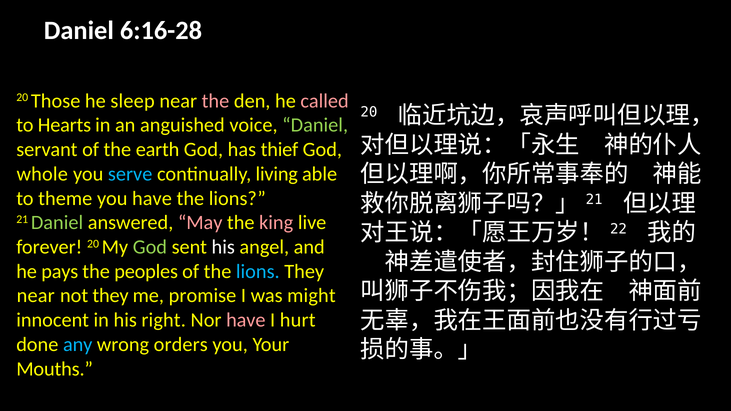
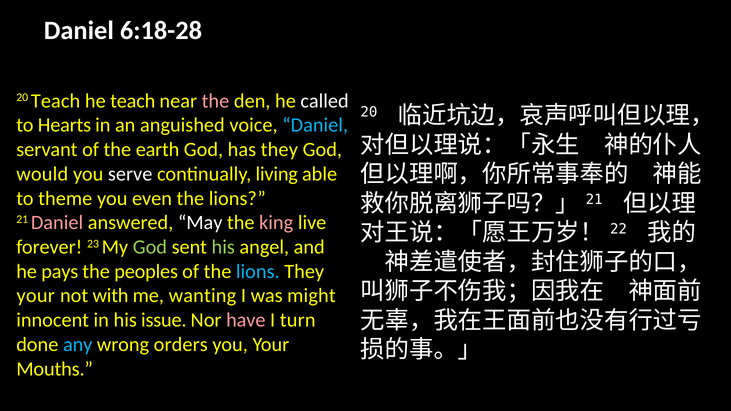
6:16-28: 6:16-28 -> 6:18-28 (161, 30)
20 Those: Those -> Teach (56, 101)
he sleep: sleep -> teach (133, 101)
called colour: pink -> white (325, 101)
Daniel colour: light green -> light blue (315, 125)
has thief: thief -> they (279, 150)
whole: whole -> would (42, 174)
serve colour: light blue -> white (130, 174)
you have: have -> even (152, 198)
Daniel colour: light green -> pink (57, 223)
May colour: pink -> white (200, 223)
forever 20: 20 -> 23 (93, 244)
his colour: white -> light green (223, 247)
near: near -> your (36, 296)
not they: they -> with (111, 296)
promise: promise -> wanting (202, 296)
right: right -> issue (164, 320)
hurt: hurt -> turn (298, 320)
